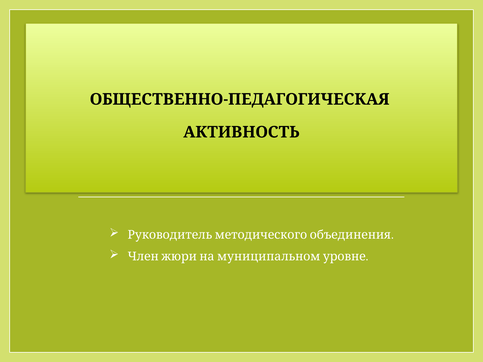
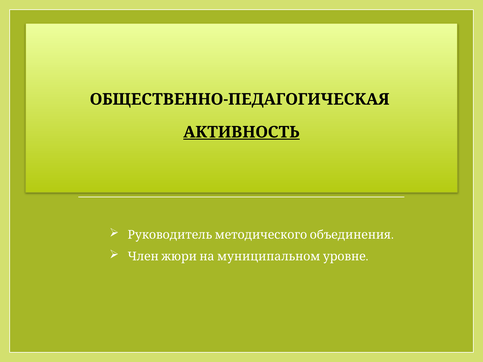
АКТИВНОСТЬ underline: none -> present (241, 132)
